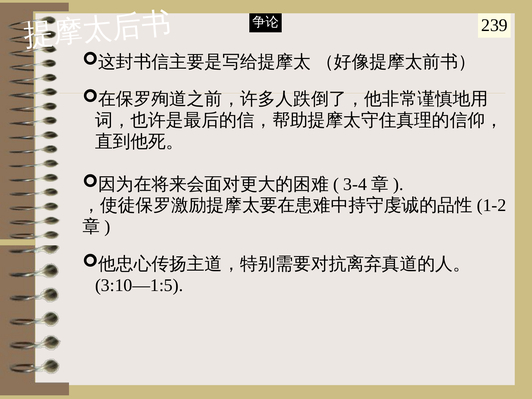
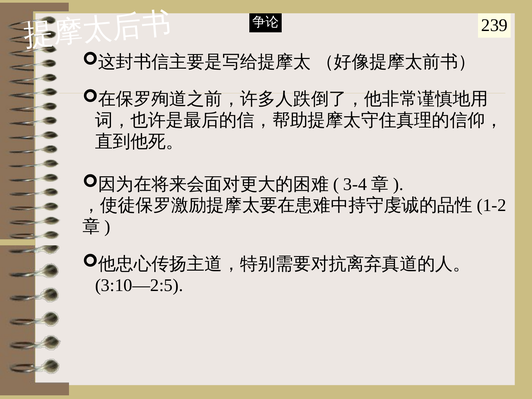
3:10—1:5: 3:10—1:5 -> 3:10—2:5 (139, 285)
